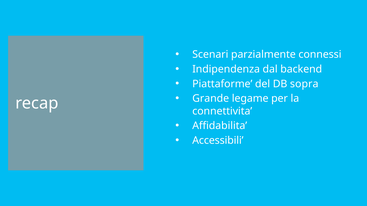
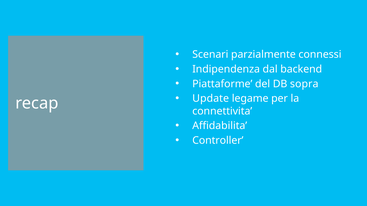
Grande: Grande -> Update (211, 99)
Accessibili: Accessibili -> Controller (218, 141)
